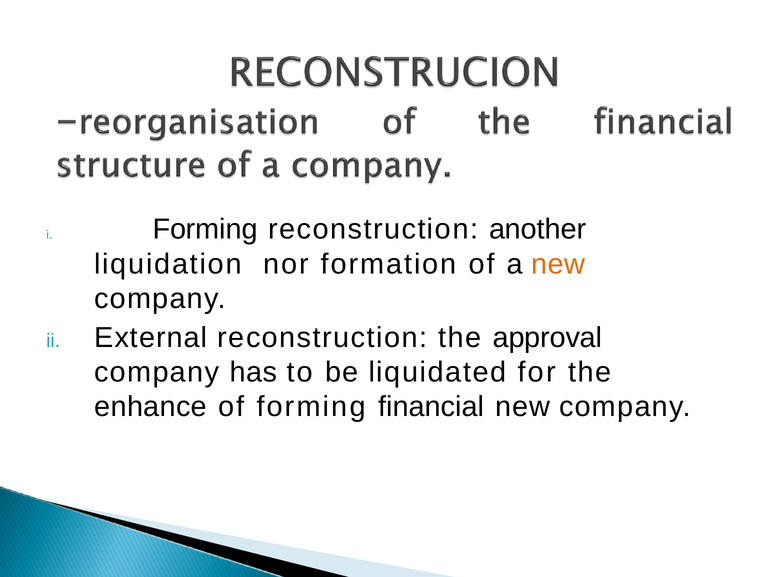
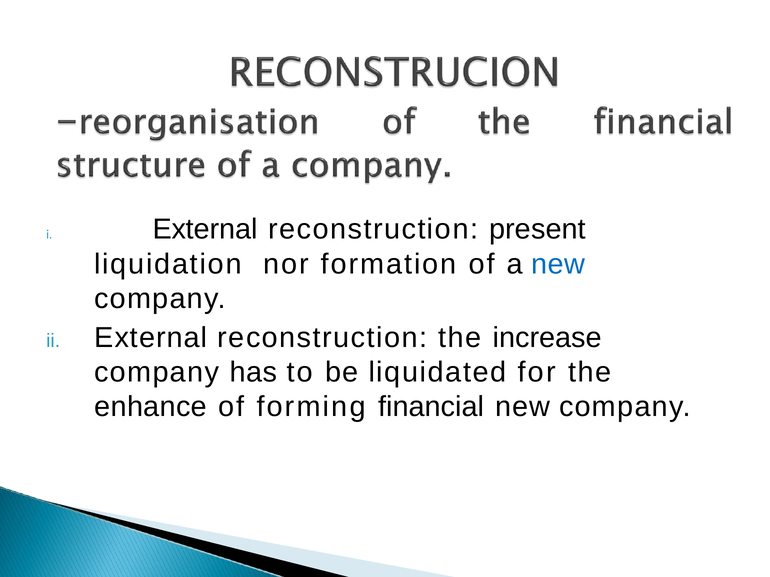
Forming: Forming -> External (205, 230)
another: another -> present (537, 230)
new colour: orange -> blue (558, 264)
approval: approval -> increase (547, 338)
